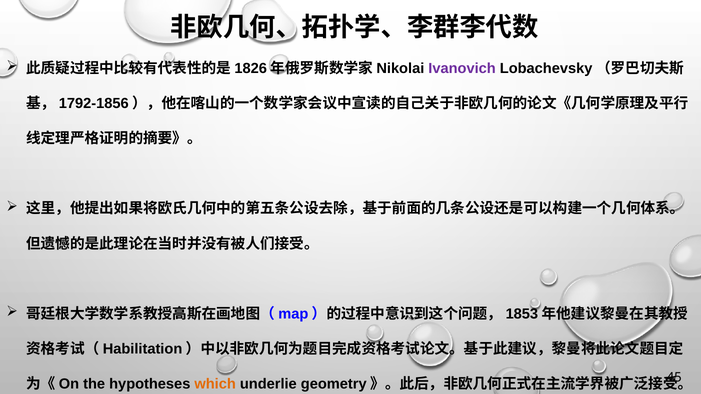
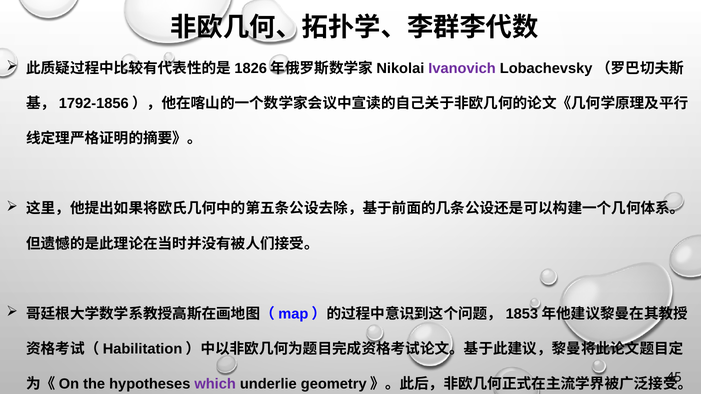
which colour: orange -> purple (215, 384)
